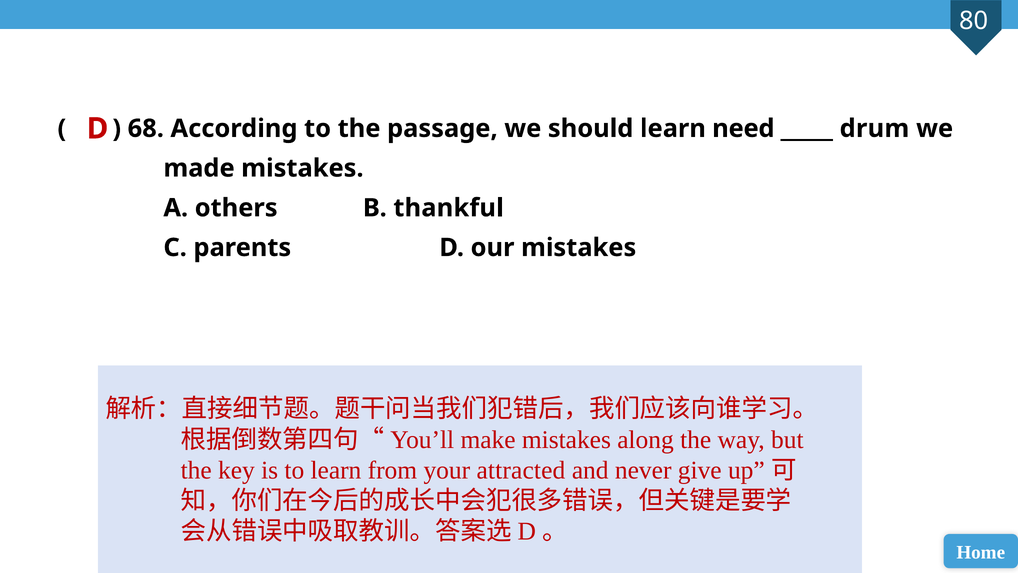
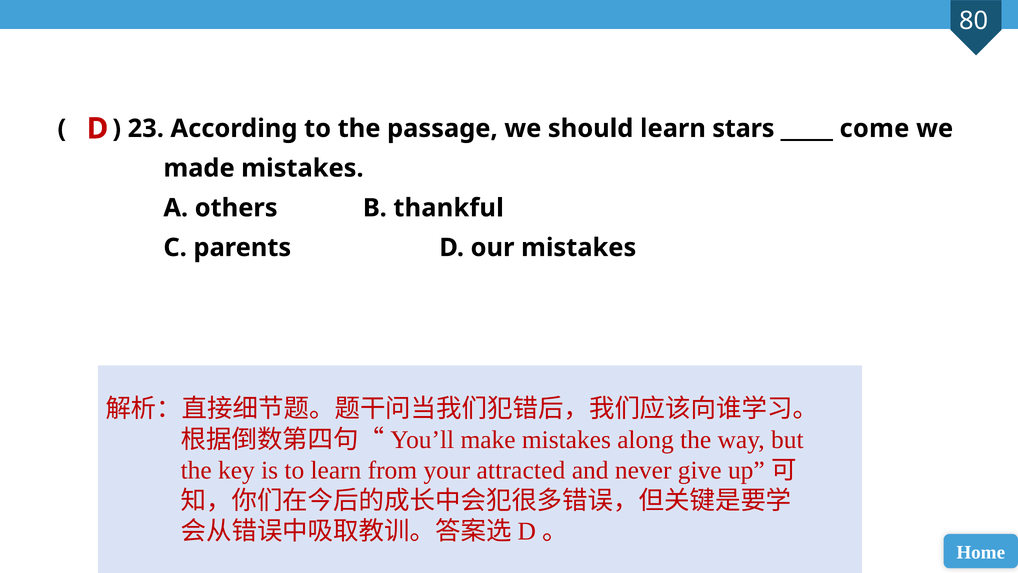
68: 68 -> 23 (146, 128)
need: need -> stars (743, 128)
drum: drum -> come (874, 128)
